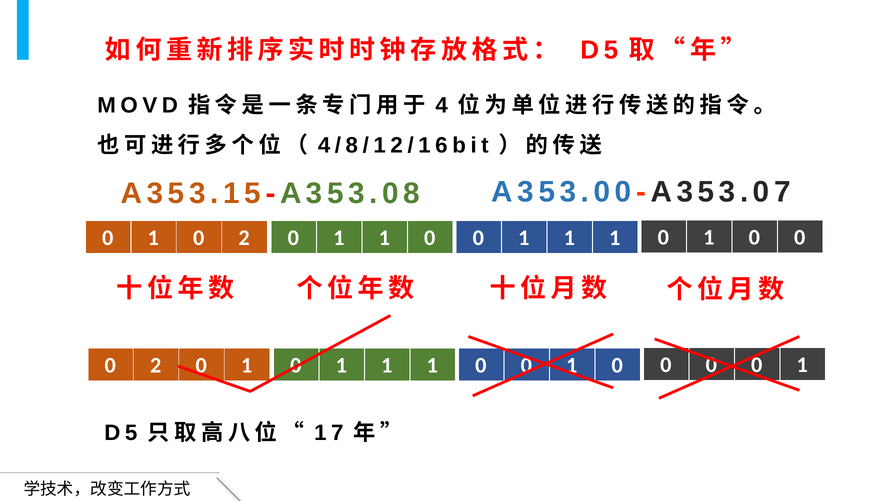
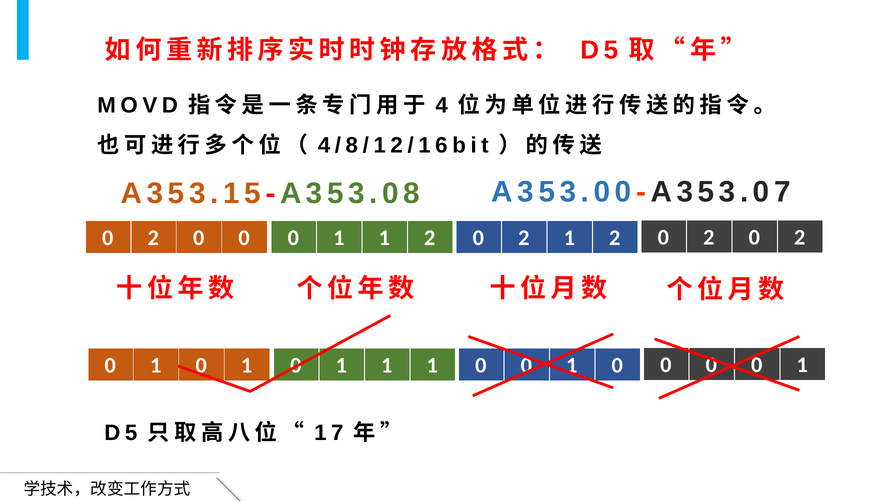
1: 1 -> 2 (153, 238)
2: 2 -> 0 (244, 238)
0 1 1 0: 0 -> 2 (430, 238)
1: 1 -> 2 (524, 238)
1: 1 -> 2 (615, 238)
1: 1 -> 2 (709, 237)
0: 0 -> 2 (800, 237)
2: 2 -> 1 (156, 365)
